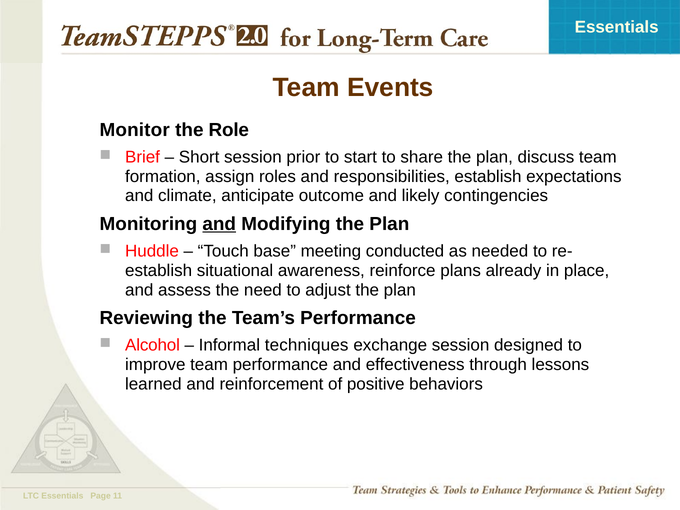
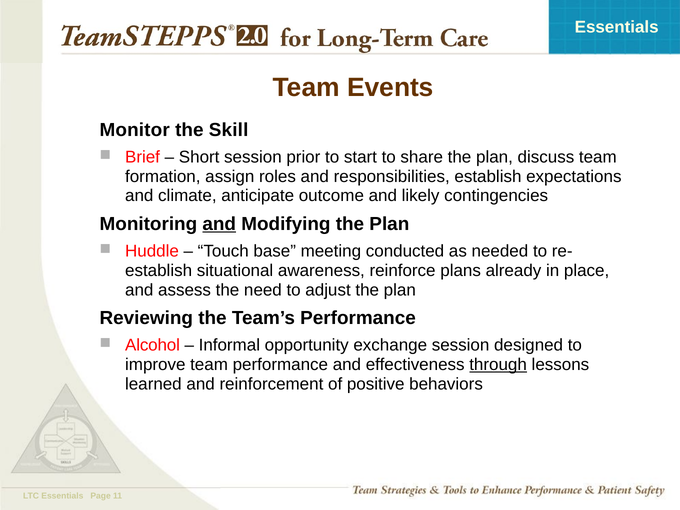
Role: Role -> Skill (229, 130)
techniques: techniques -> opportunity (307, 345)
through underline: none -> present (498, 365)
